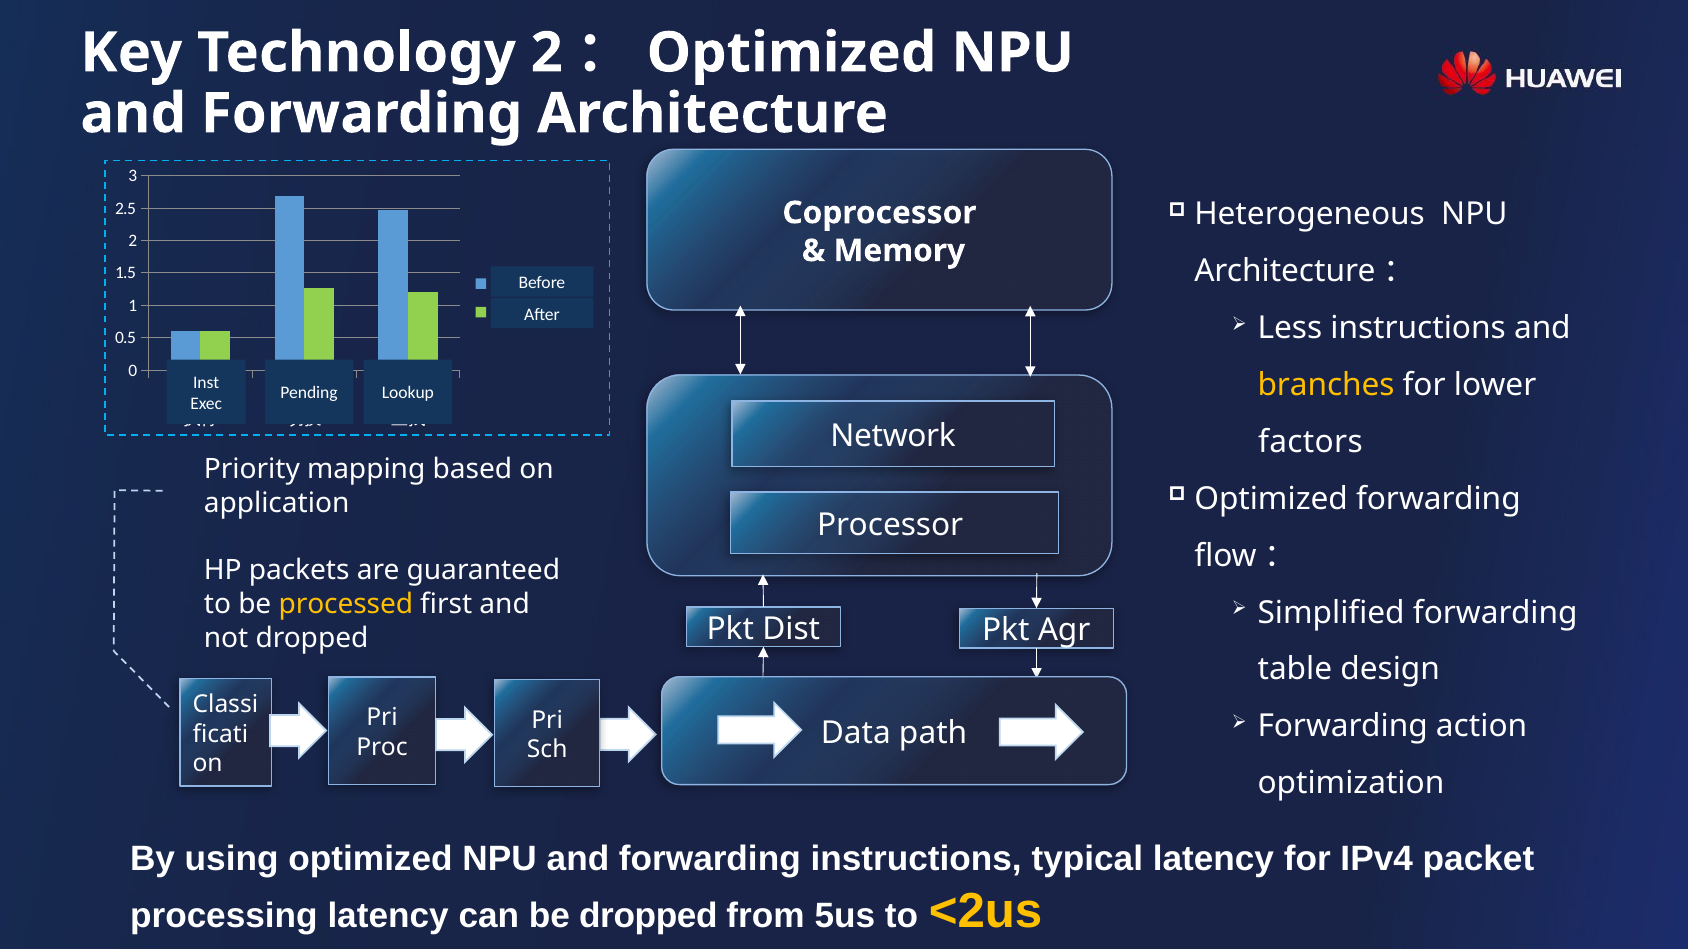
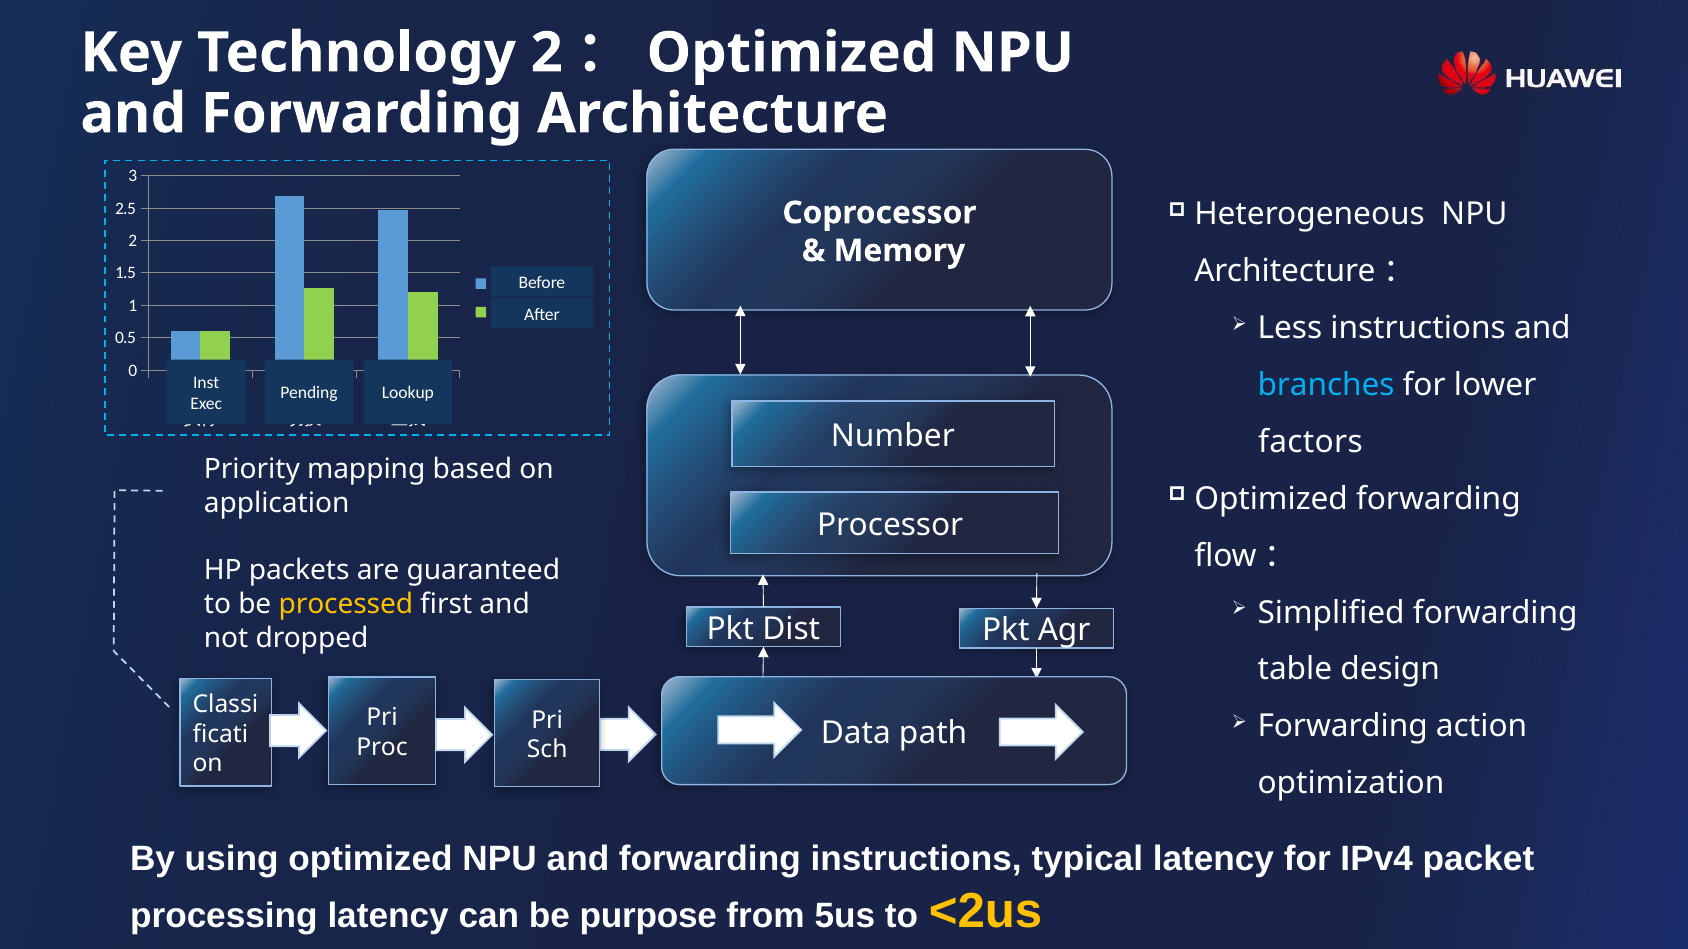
branches colour: yellow -> light blue (1326, 385)
Network: Network -> Number (893, 436)
be dropped: dropped -> purpose (648, 916)
